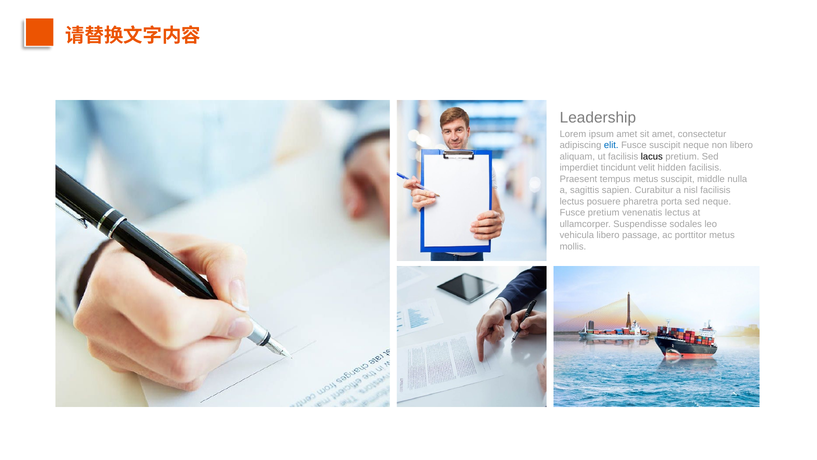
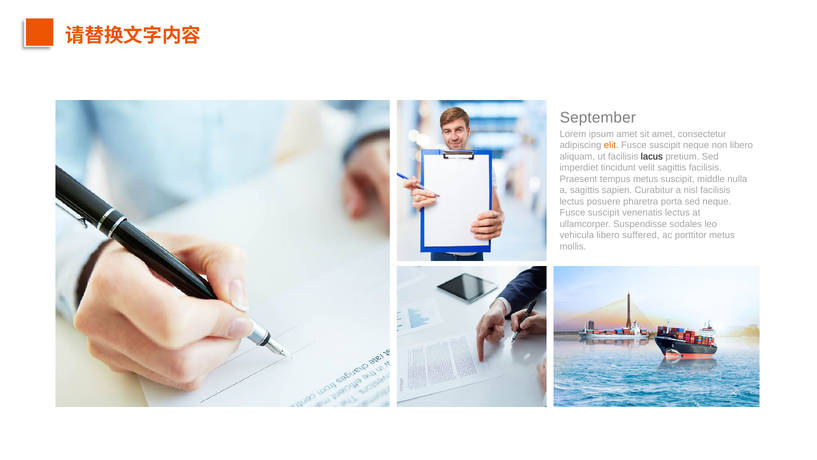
Leadership: Leadership -> September (598, 118)
elit colour: blue -> orange (611, 145)
velit hidden: hidden -> sagittis (672, 168)
pretium: pretium -> suscipit (604, 213)
passage: passage -> suffered (641, 235)
